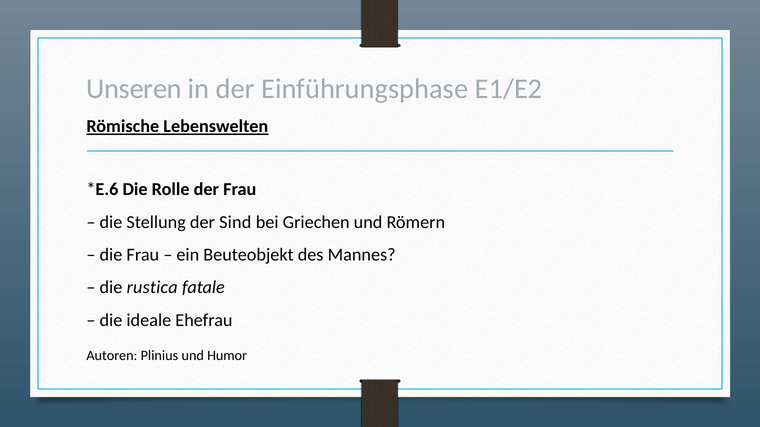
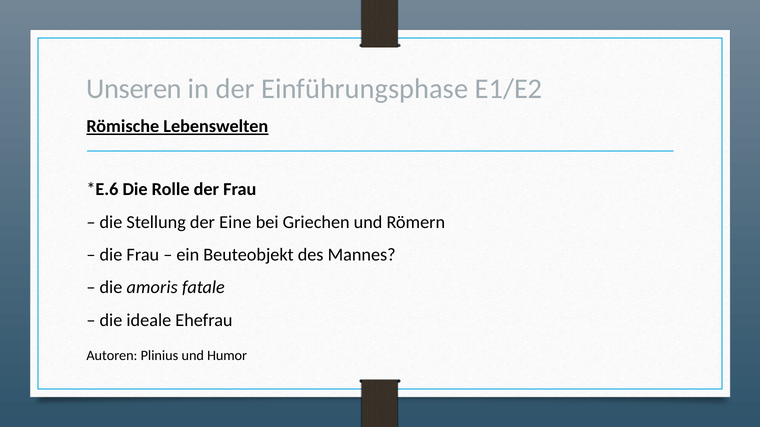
Sind: Sind -> Eine (235, 222)
rustica: rustica -> amoris (152, 288)
